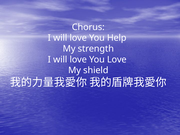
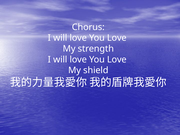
Help: Help -> Love (117, 38)
